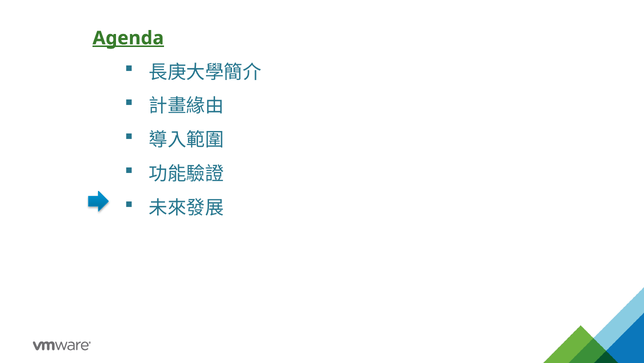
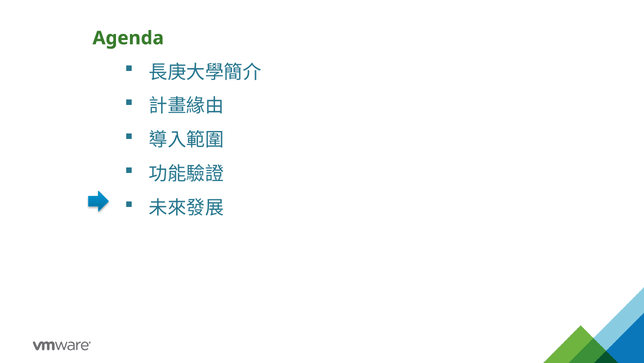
Agenda underline: present -> none (128, 38)
